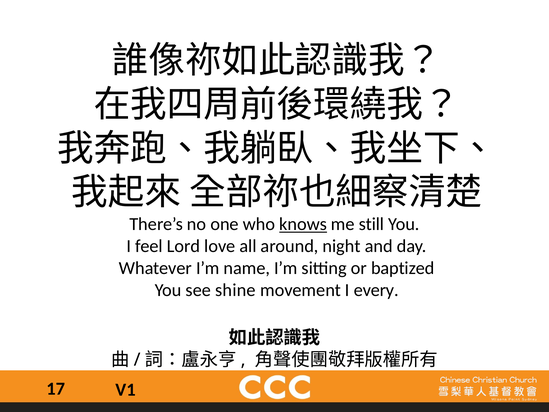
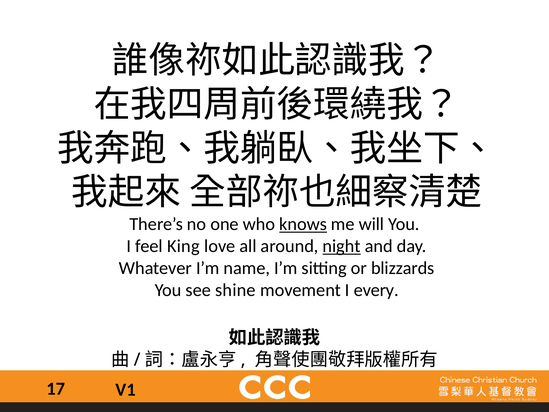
still: still -> will (372, 224)
Lord: Lord -> King (183, 246)
night underline: none -> present (342, 246)
baptized: baptized -> blizzards (403, 268)
